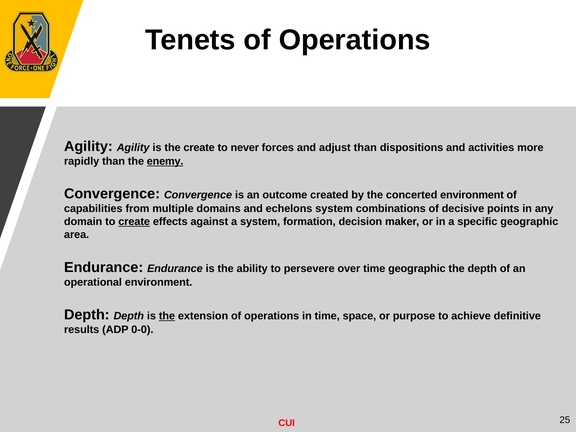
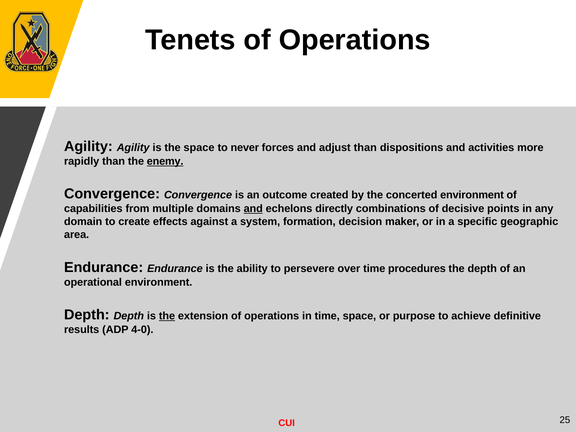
the create: create -> space (199, 148)
and underline: none -> present (253, 209)
echelons system: system -> directly (334, 209)
create underline: present -> none (134, 222)
time geographic: geographic -> procedures (417, 268)
0-0: 0-0 -> 4-0 (142, 330)
